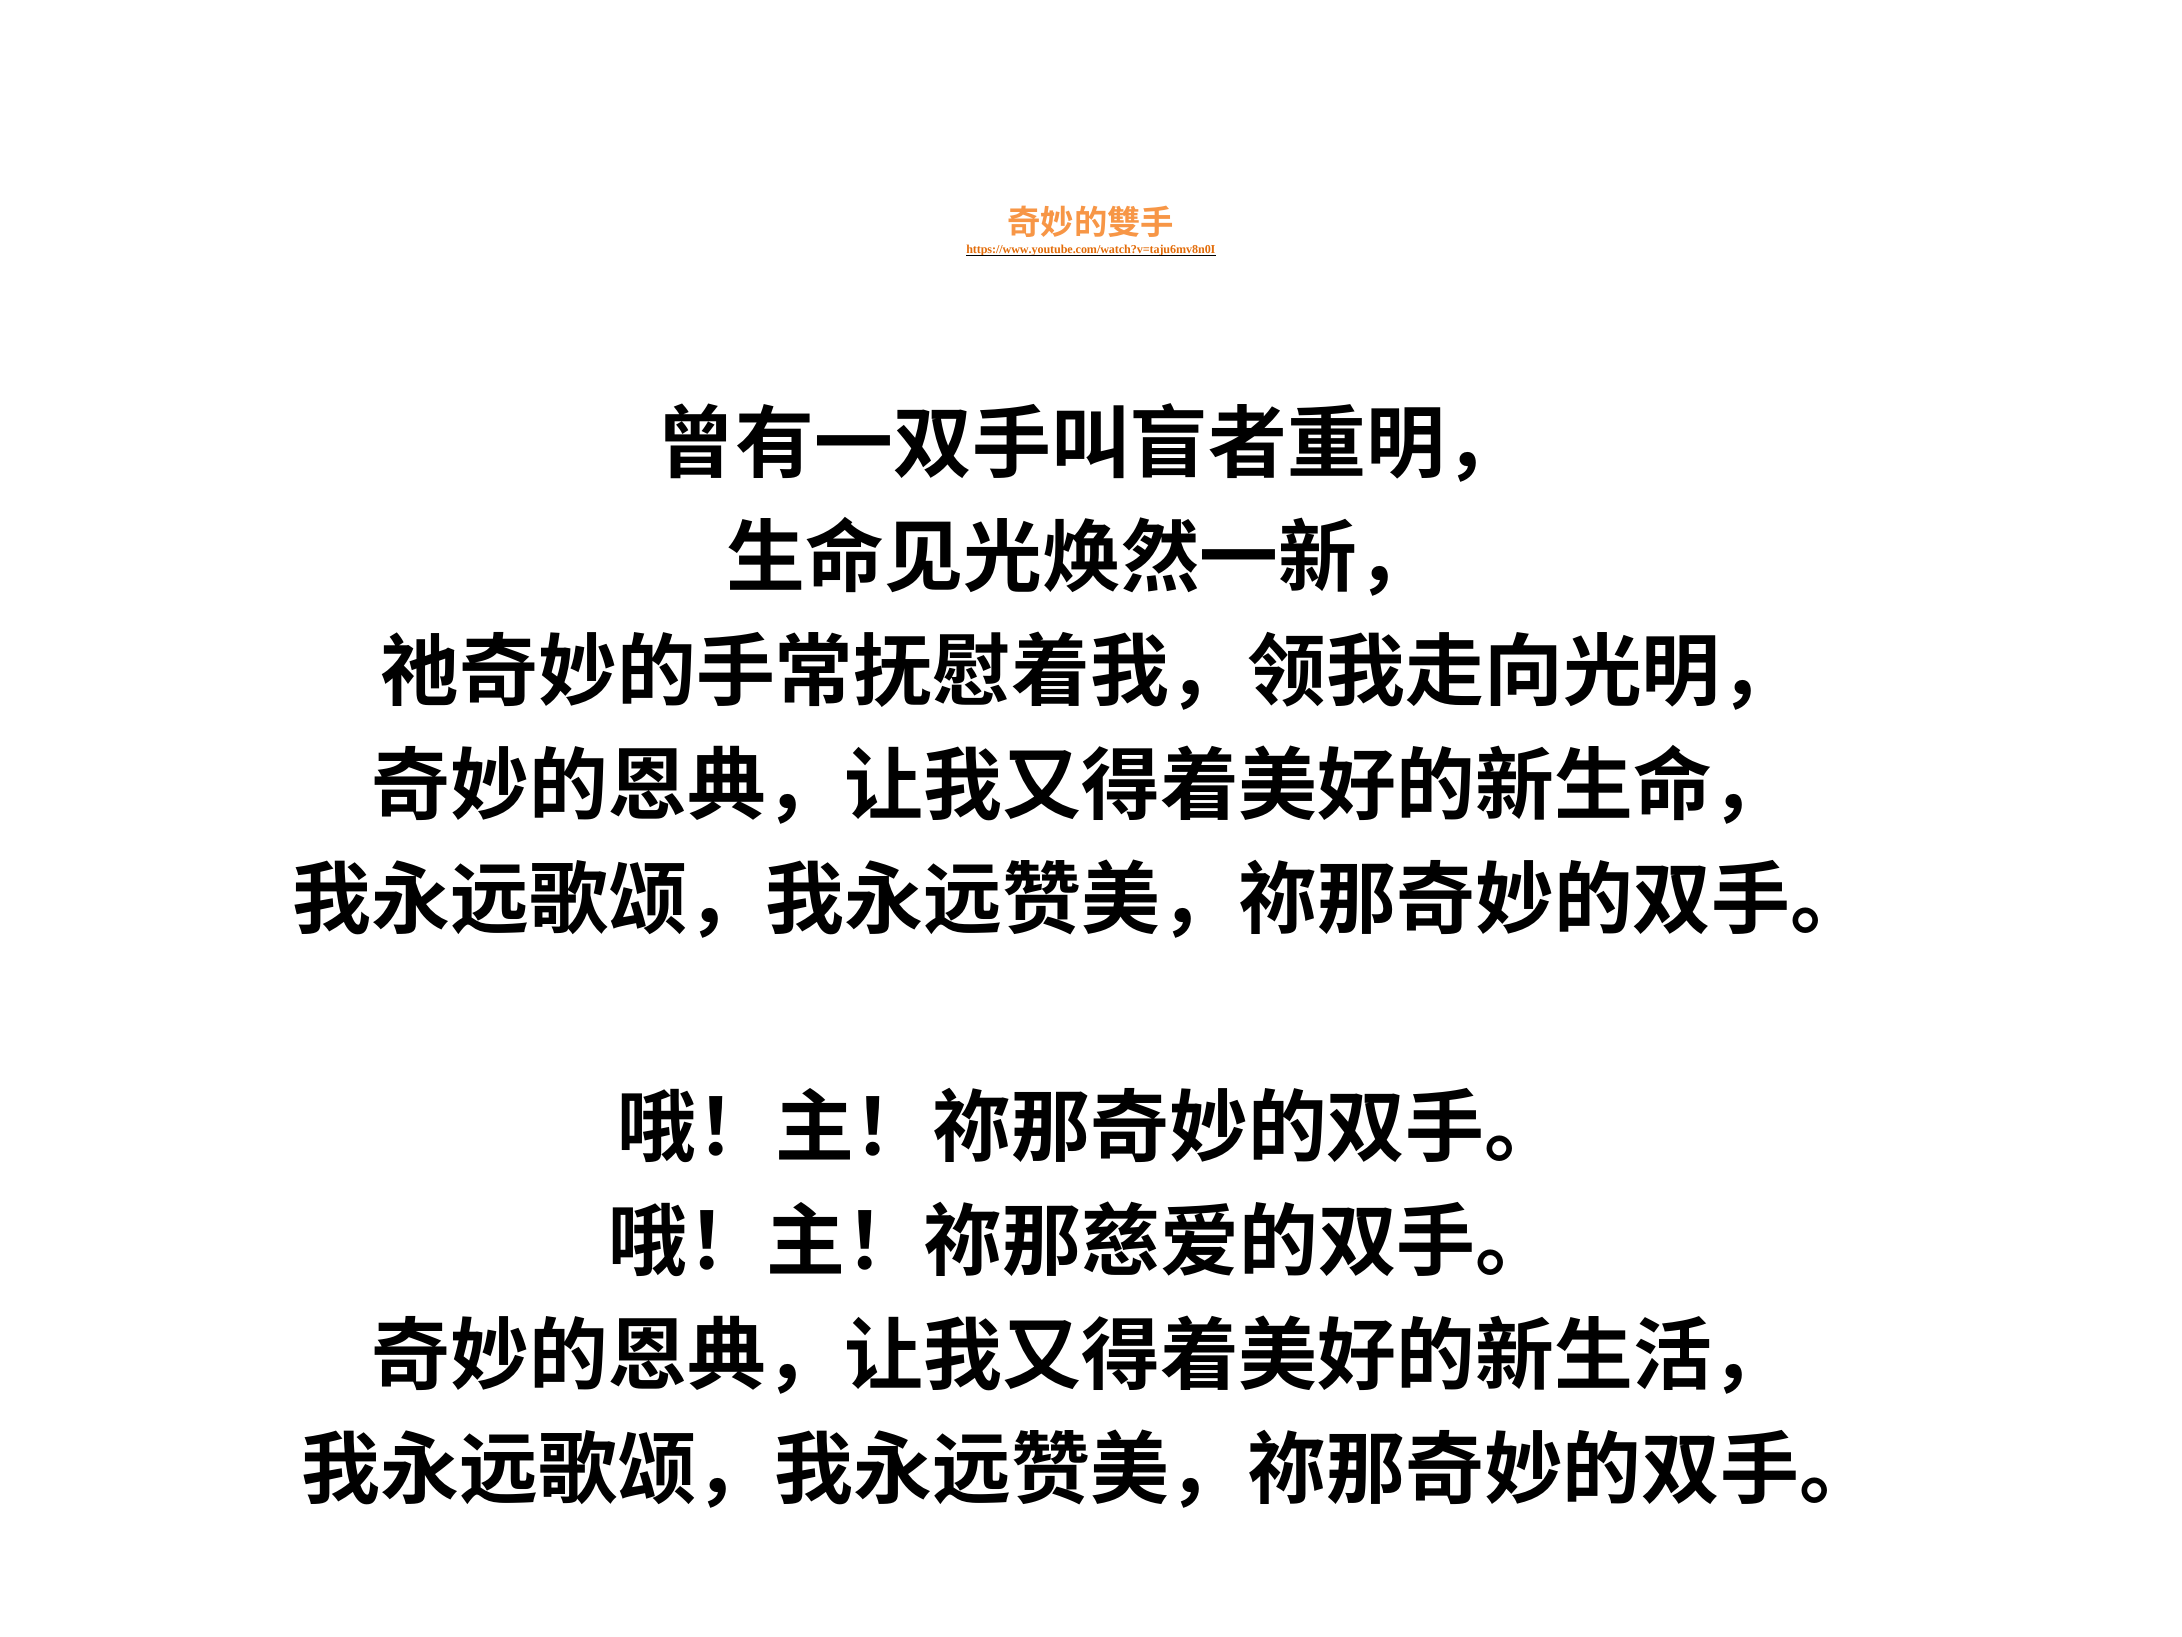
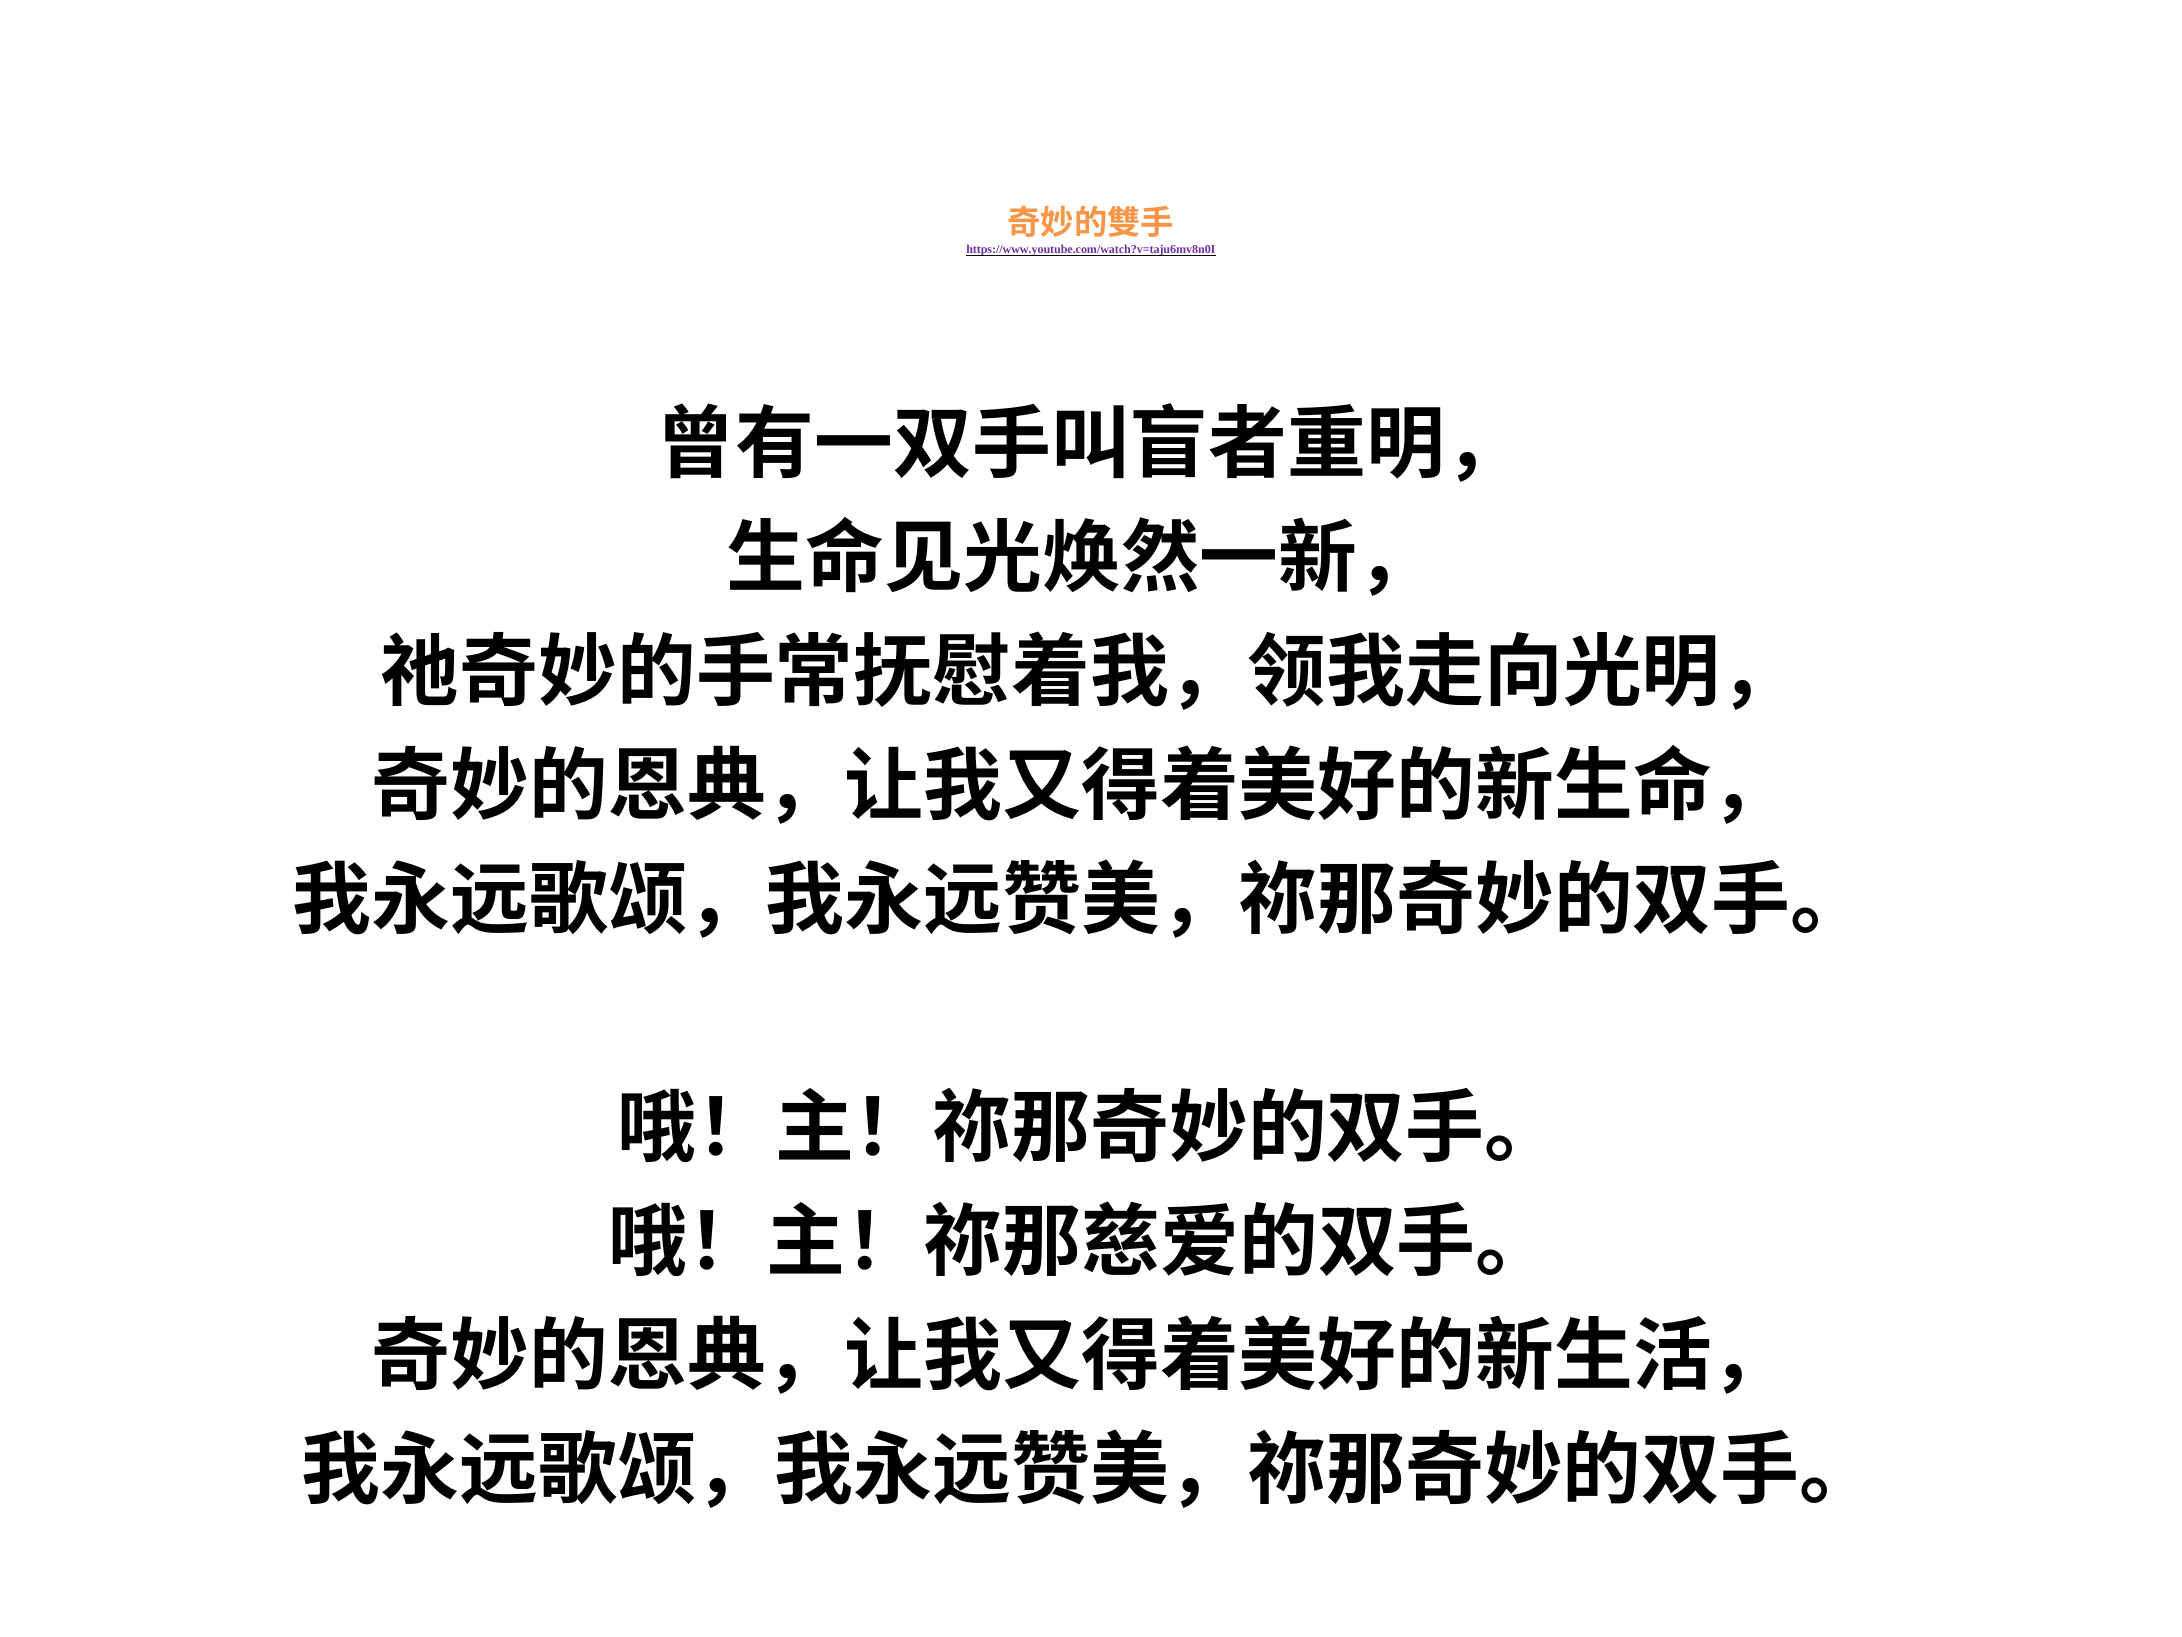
https://www.youtube.com/watch?v=taju6mv8n0I colour: orange -> purple (1091, 250)
